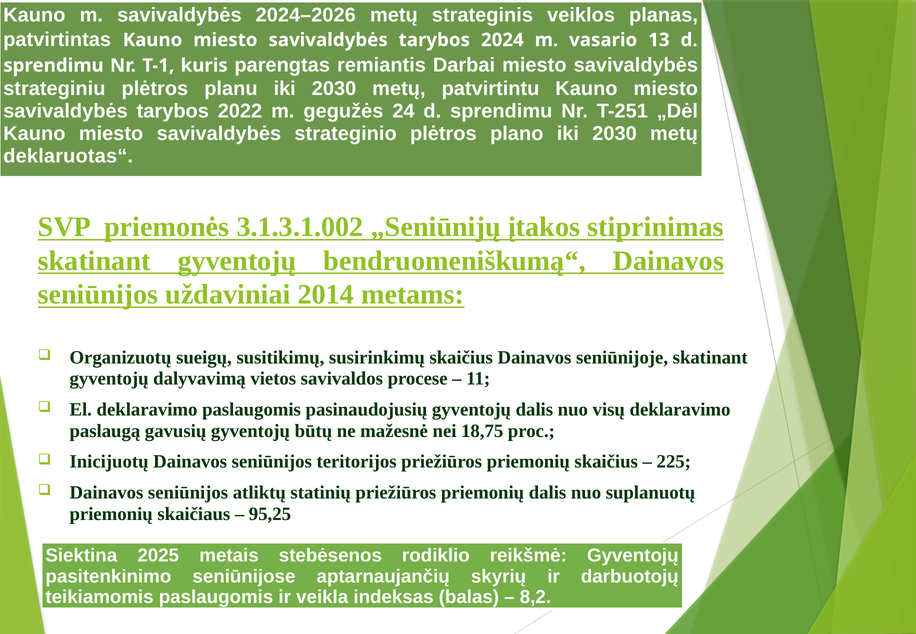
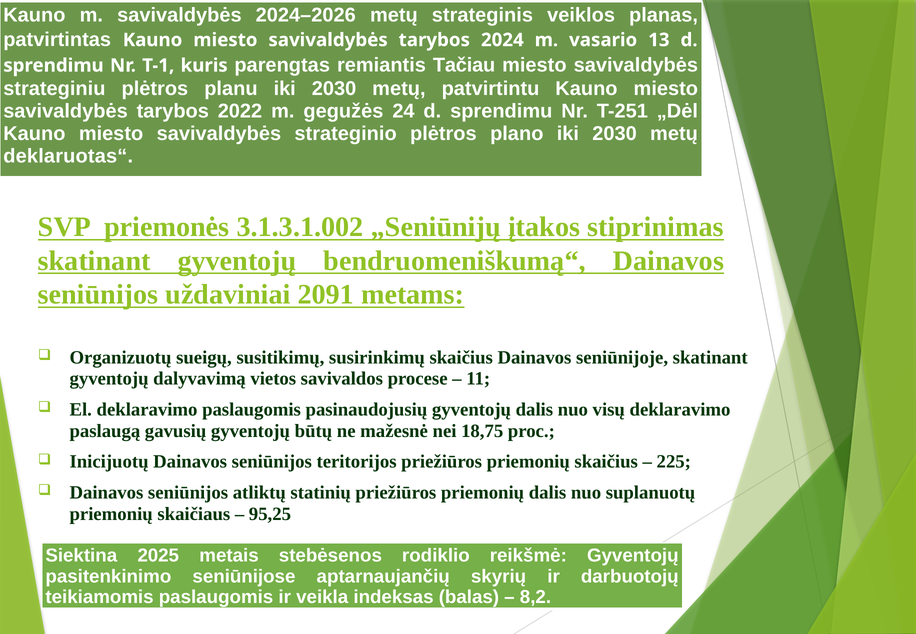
Darbai: Darbai -> Tačiau (464, 65)
2014: 2014 -> 2091 (326, 295)
